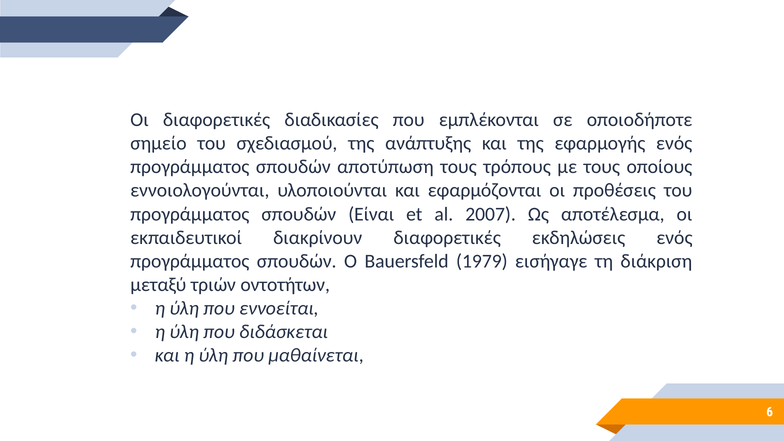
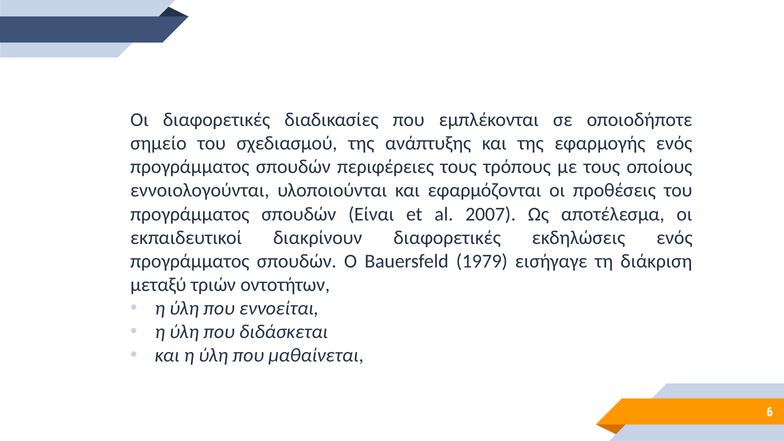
αποτύπωση: αποτύπωση -> περιφέρειες (386, 167)
